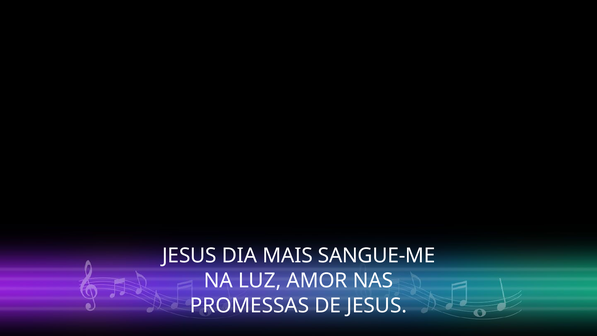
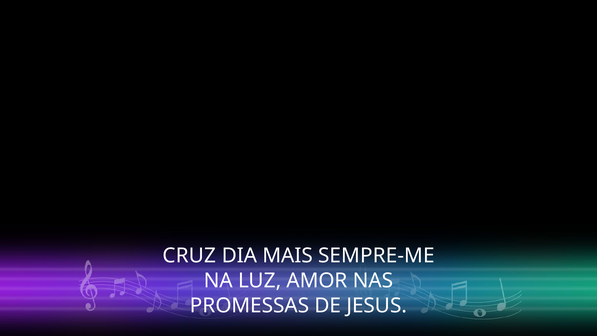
JESUS: JESUS -> CRUZ (189, 256)
SANGUE-ME: SANGUE-ME -> SEMPRE-ME (376, 256)
